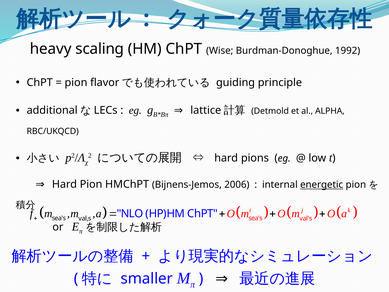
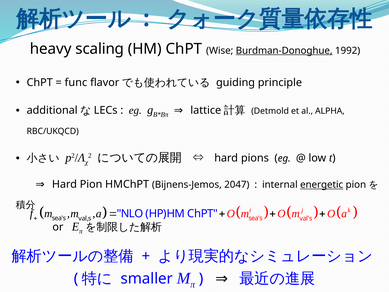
Burdman-Donoghue underline: none -> present (284, 51)
pion: pion -> func (76, 83)
2006: 2006 -> 2047 (237, 185)
